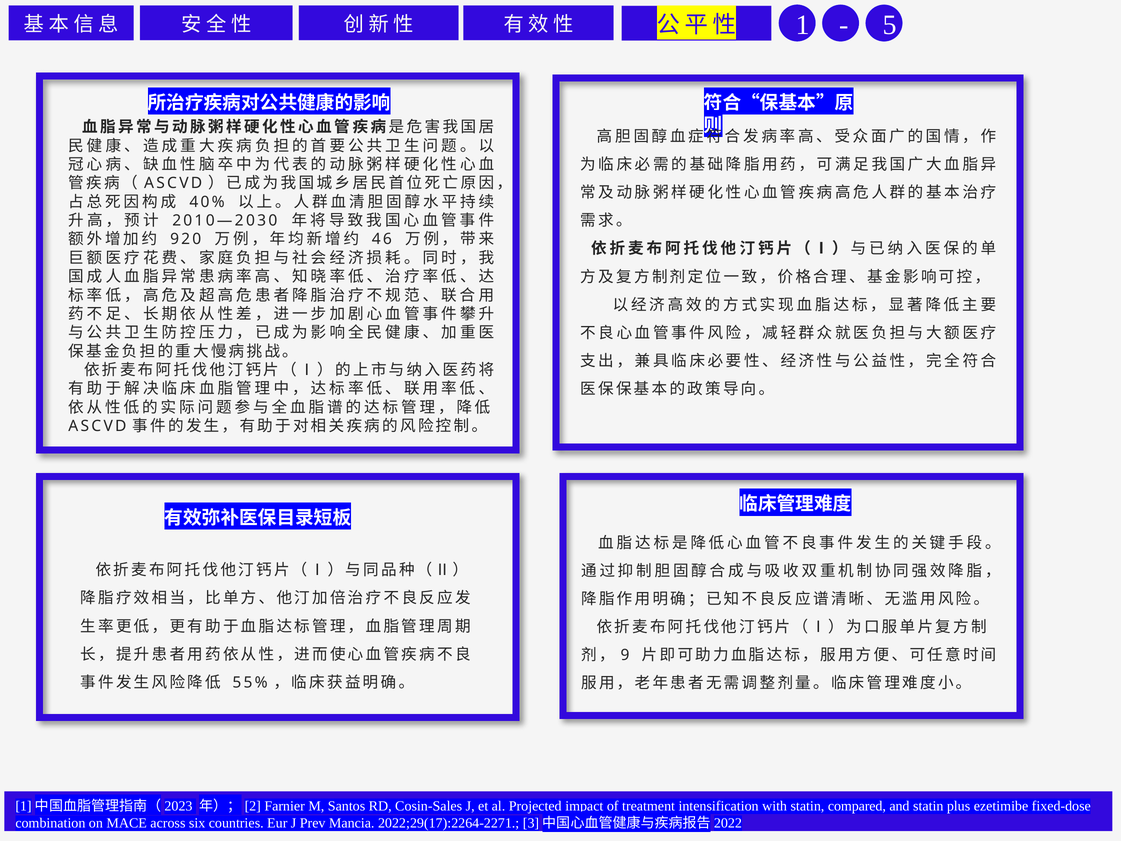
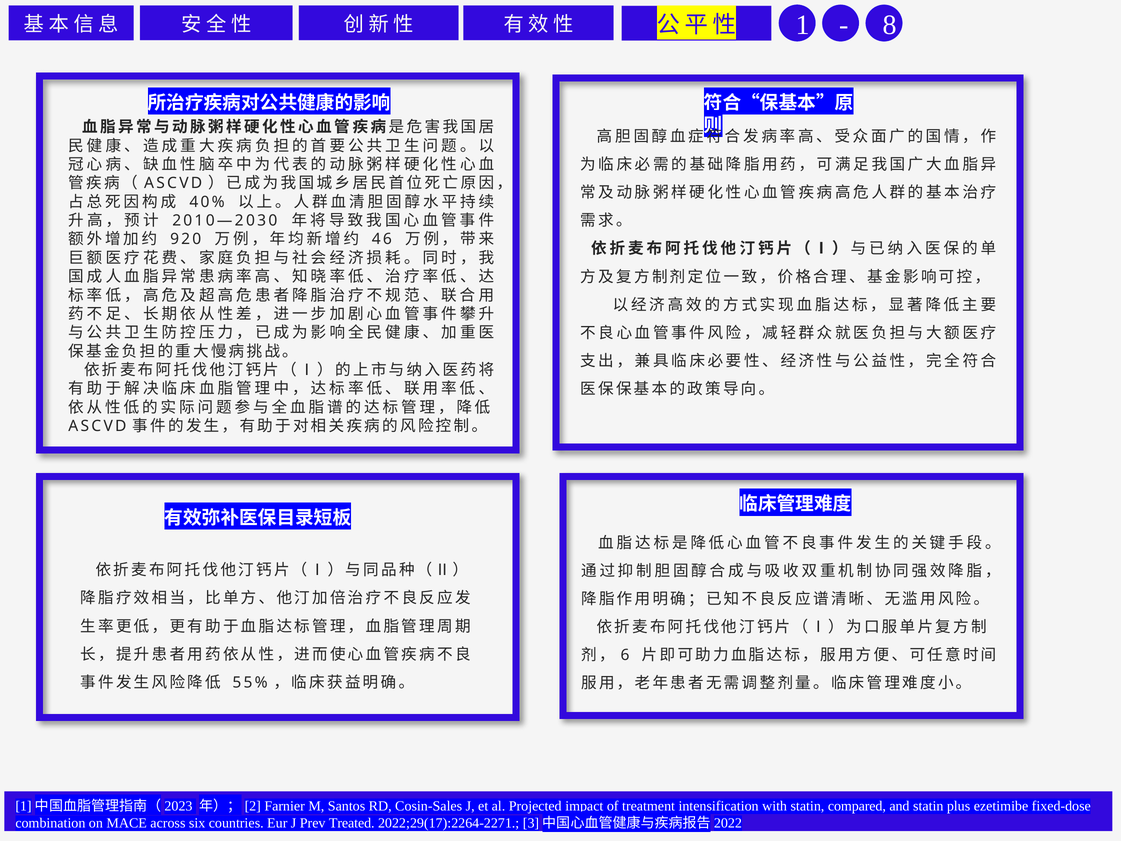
5: 5 -> 8 (890, 25)
9: 9 -> 6 (625, 655)
Mancia: Mancia -> Treated (352, 823)
